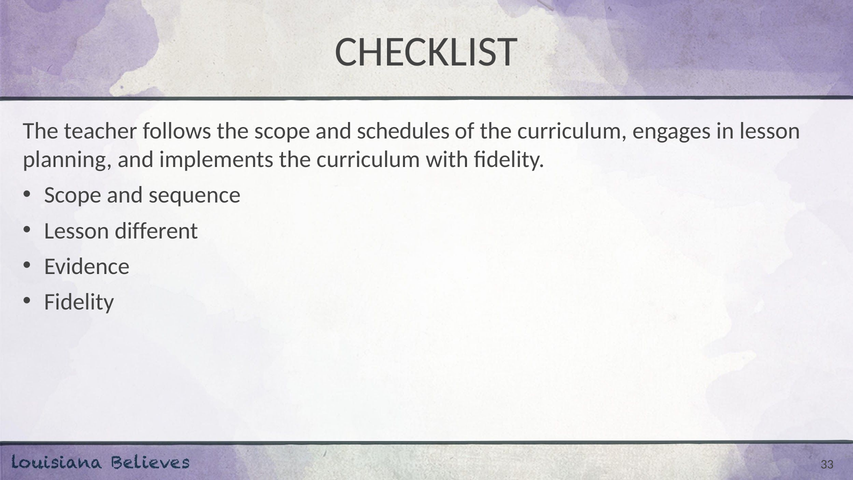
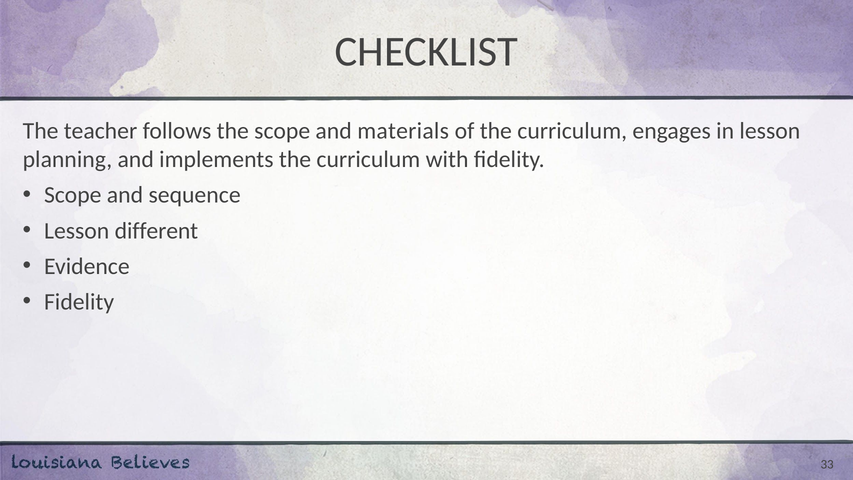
schedules: schedules -> materials (403, 131)
